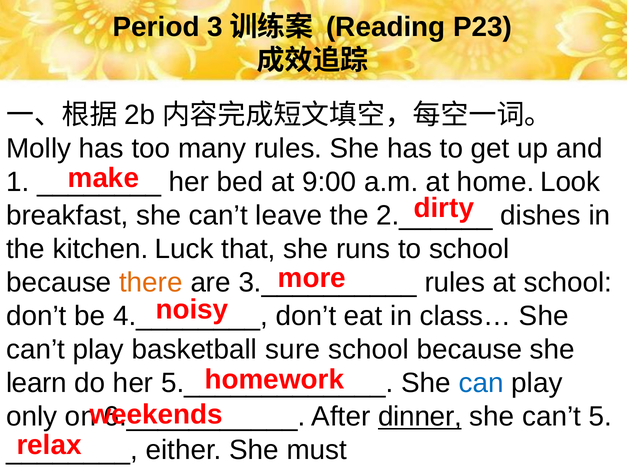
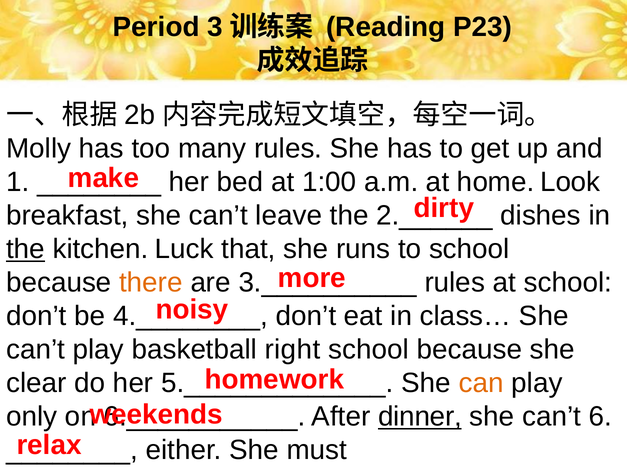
9:00: 9:00 -> 1:00 (329, 182)
the underline: none -> present (25, 249)
sure: sure -> right (293, 349)
learn: learn -> clear (36, 383)
can colour: blue -> orange (481, 383)
5: 5 -> 6 (600, 416)
